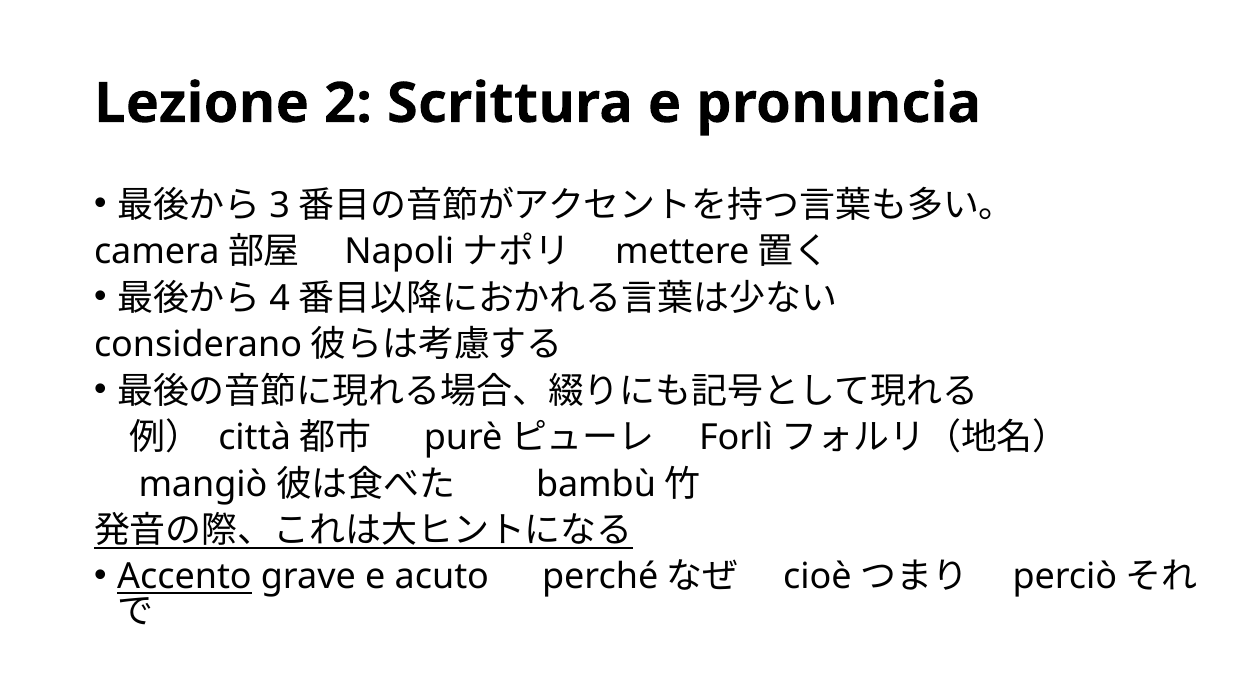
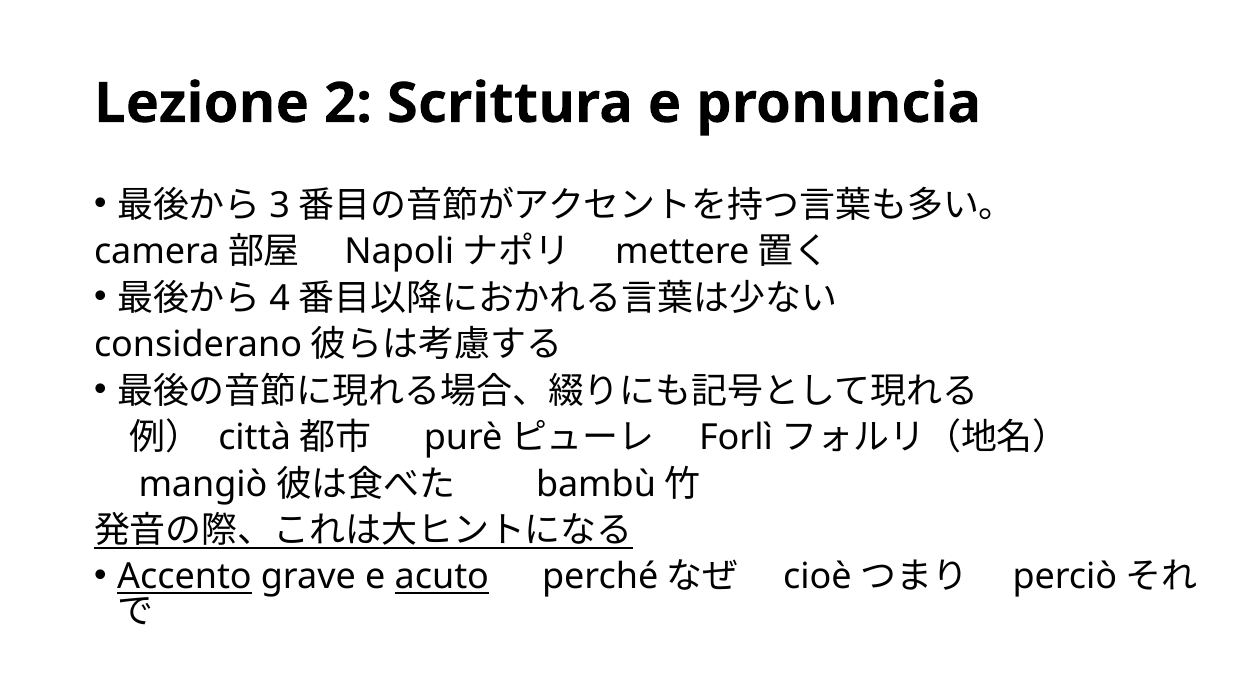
acuto underline: none -> present (442, 578)
